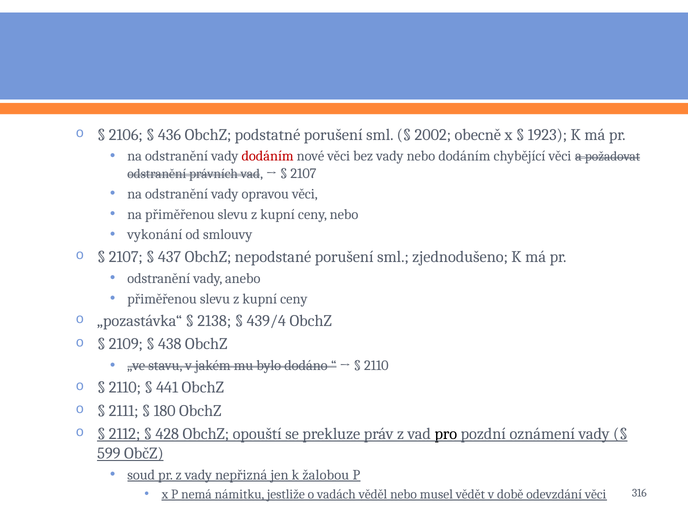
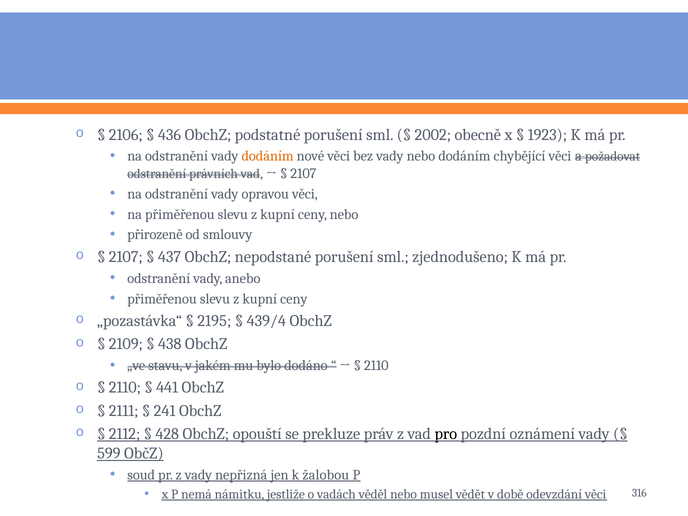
dodáním colour: red -> orange (268, 156)
vykonání: vykonání -> přirozeně (155, 235)
2138: 2138 -> 2195 (214, 321)
180: 180 -> 241 (165, 411)
